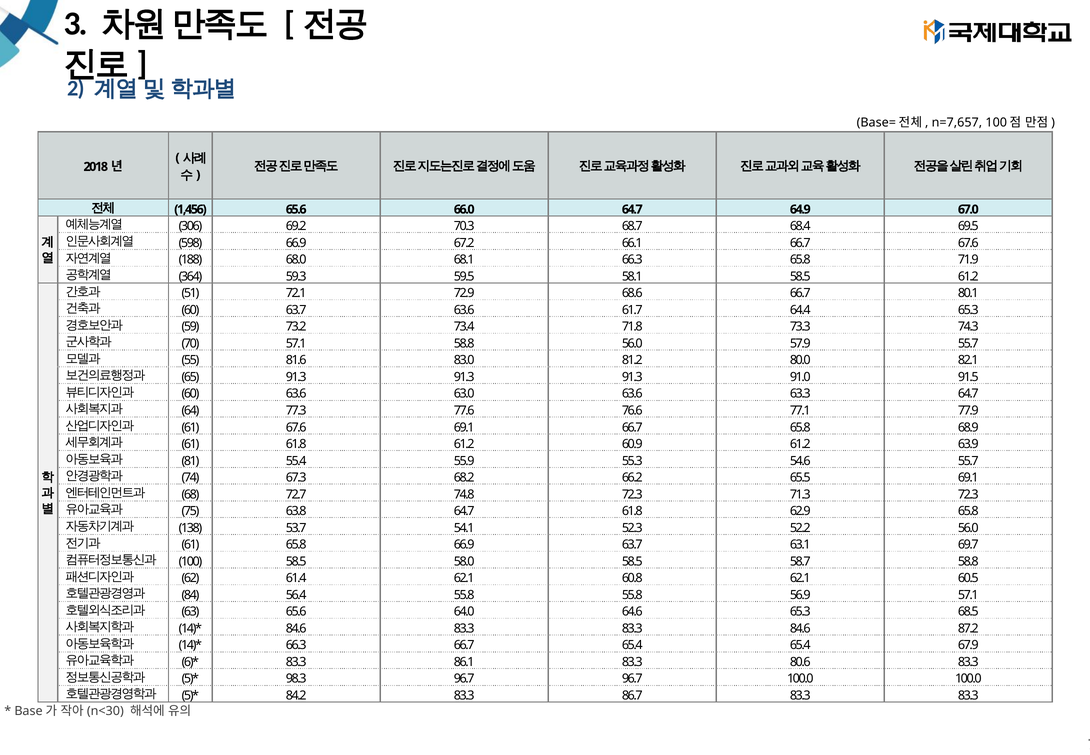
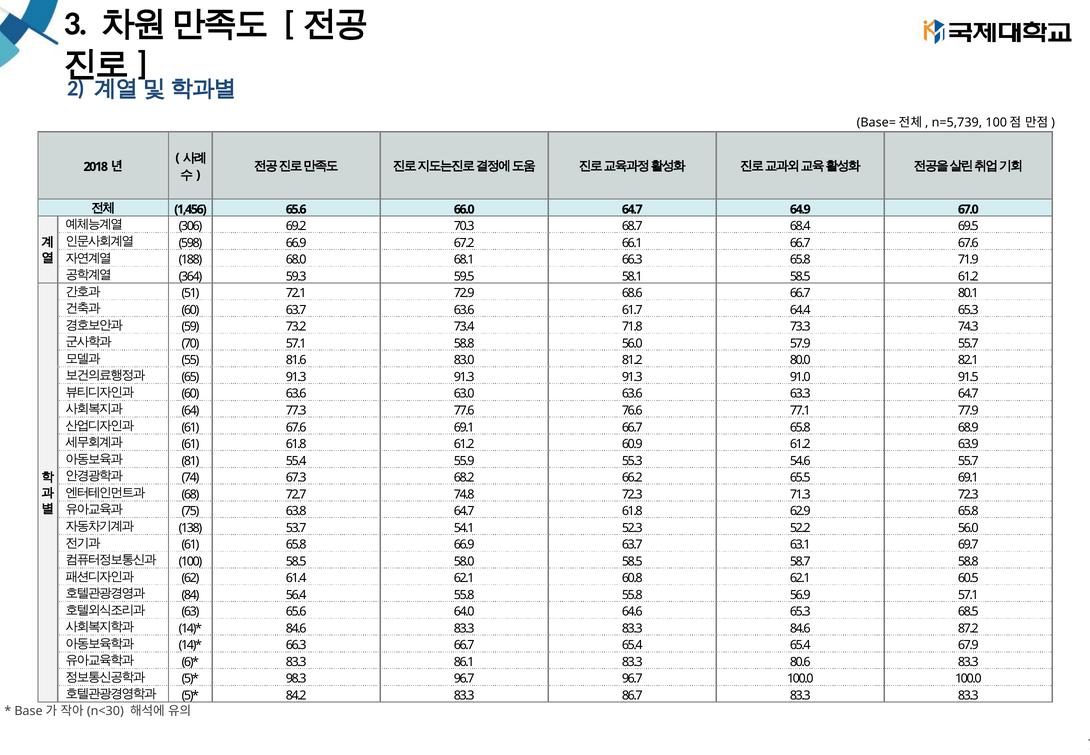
n=7,657: n=7,657 -> n=5,739 (957, 123)
